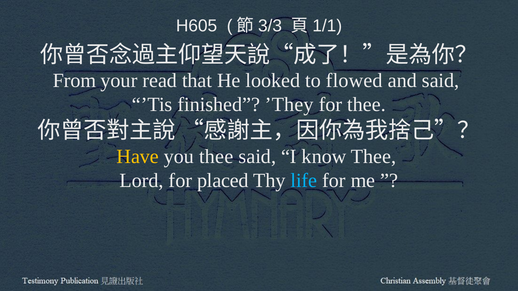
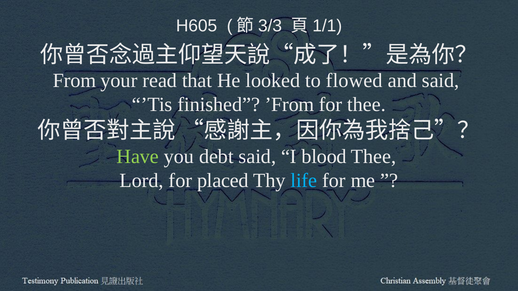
’They: ’They -> ’From (290, 105)
Have colour: yellow -> light green (138, 157)
you thee: thee -> debt (216, 157)
know: know -> blood (324, 157)
